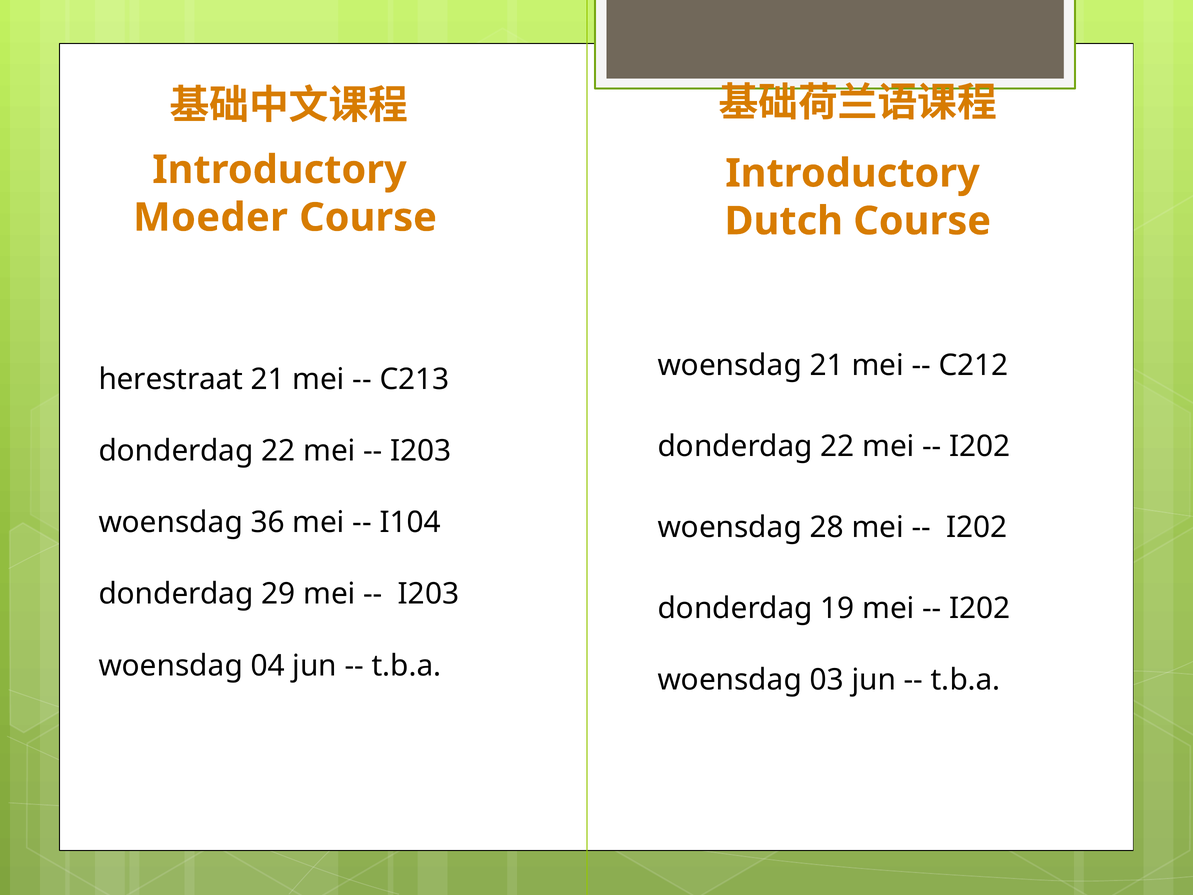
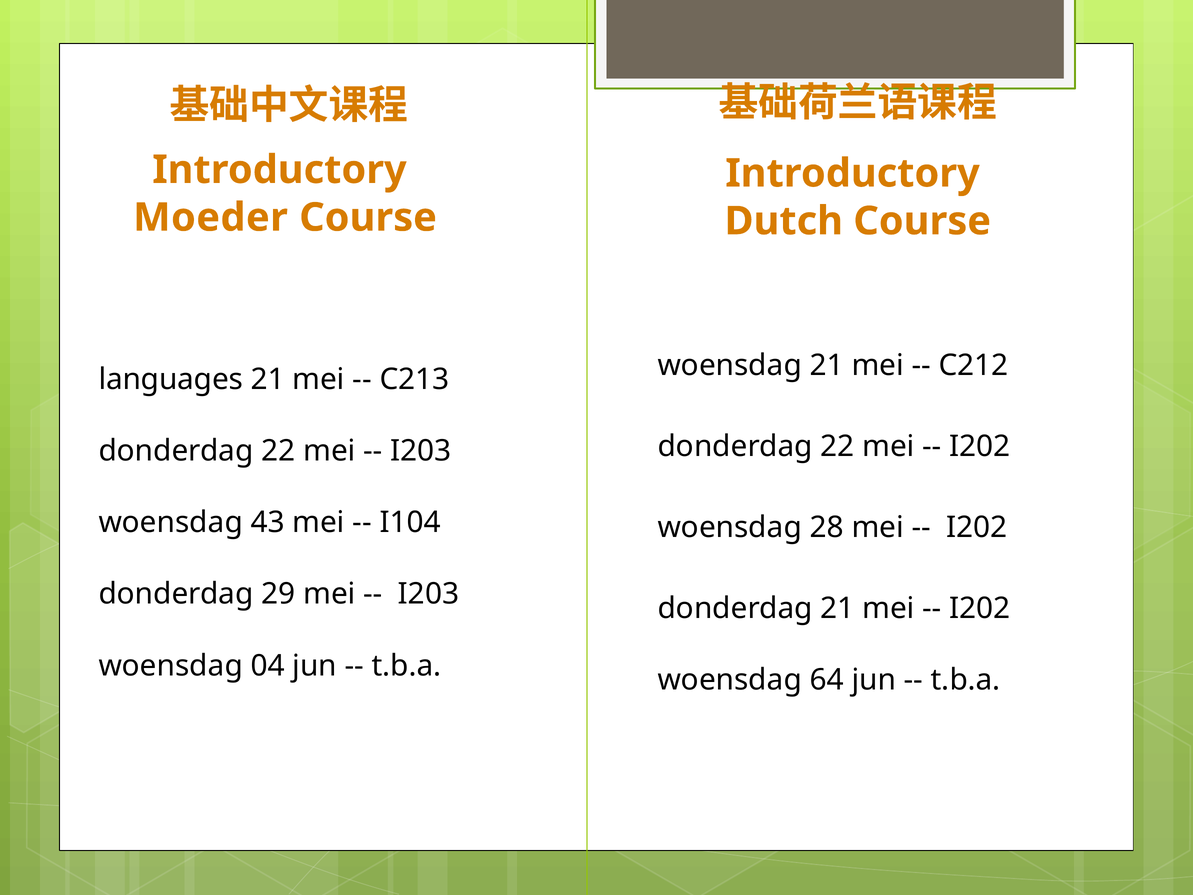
herestraat: herestraat -> languages (171, 379)
36: 36 -> 43 (268, 522)
donderdag 19: 19 -> 21 (837, 608)
03: 03 -> 64 (827, 680)
